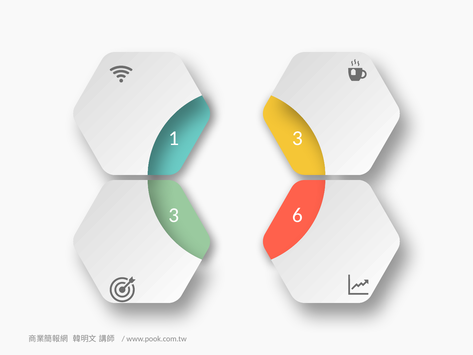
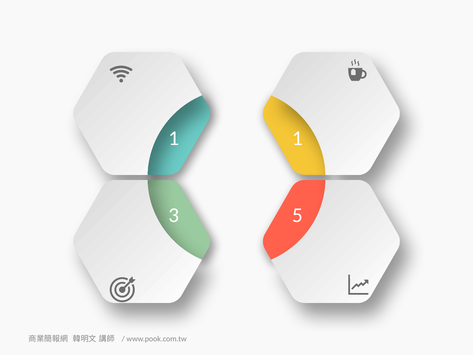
1 3: 3 -> 1 (298, 138)
6: 6 -> 5 (298, 215)
